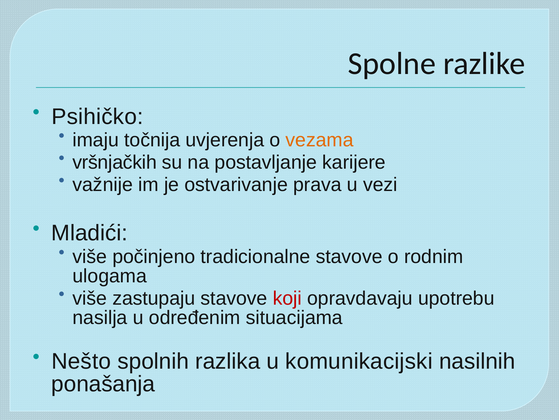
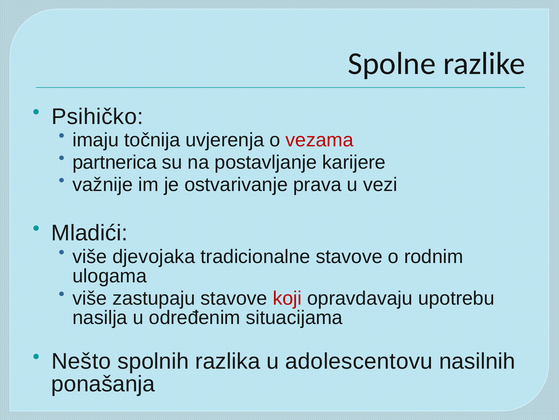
vezama colour: orange -> red (320, 140)
vršnjačkih: vršnjačkih -> partnerica (115, 162)
počinjeno: počinjeno -> djevojaka (154, 256)
komunikacijski: komunikacijski -> adolescentovu (359, 361)
